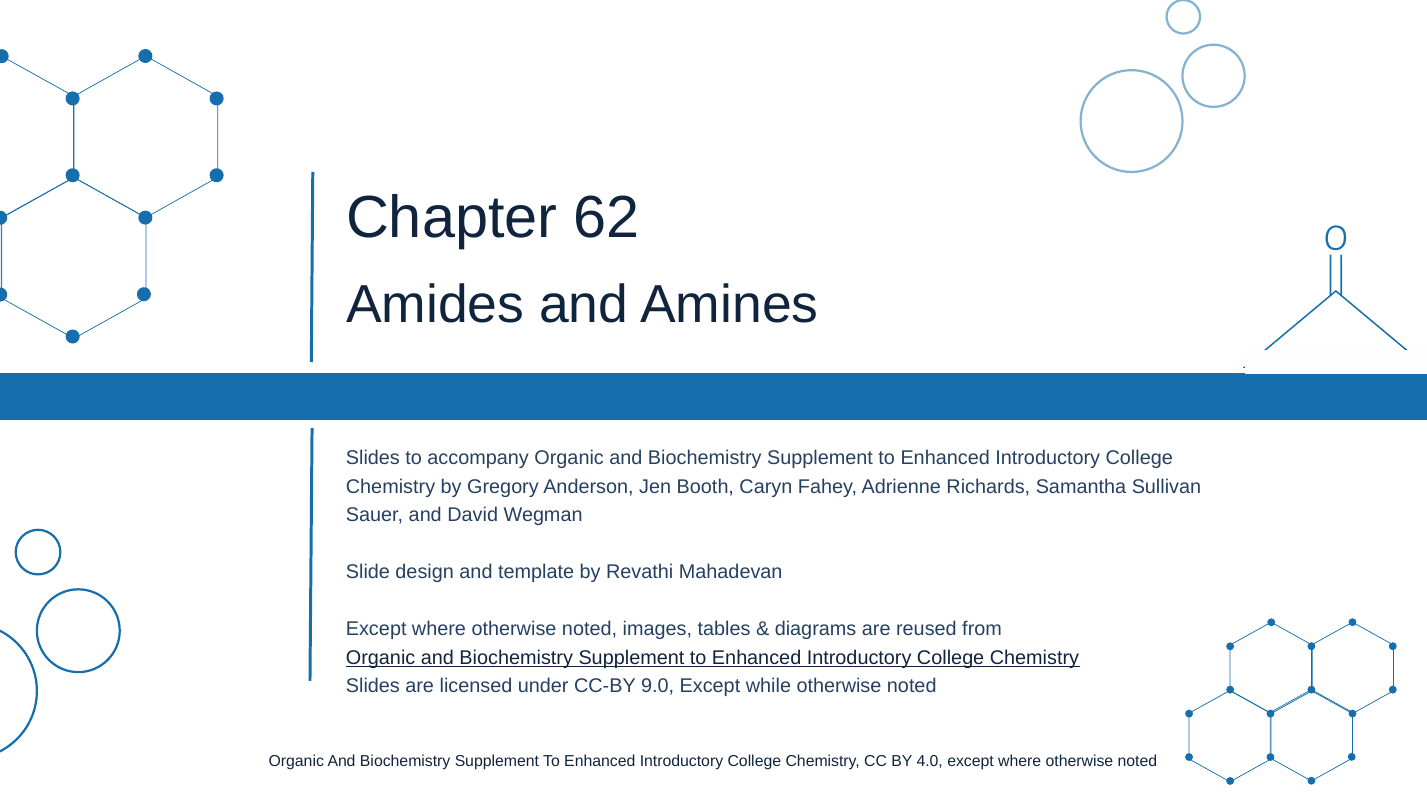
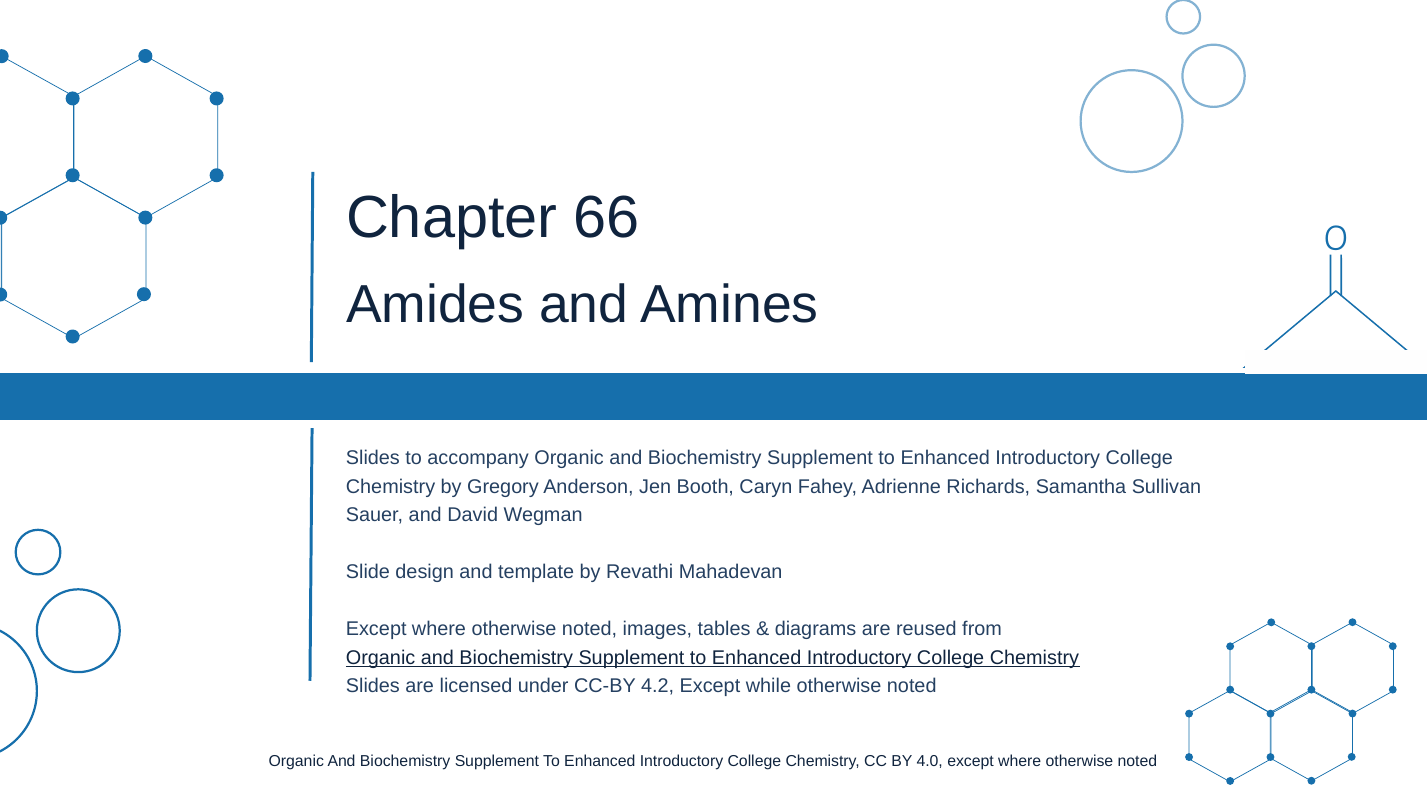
62: 62 -> 66 (607, 218)
9.0: 9.0 -> 4.2 (658, 687)
